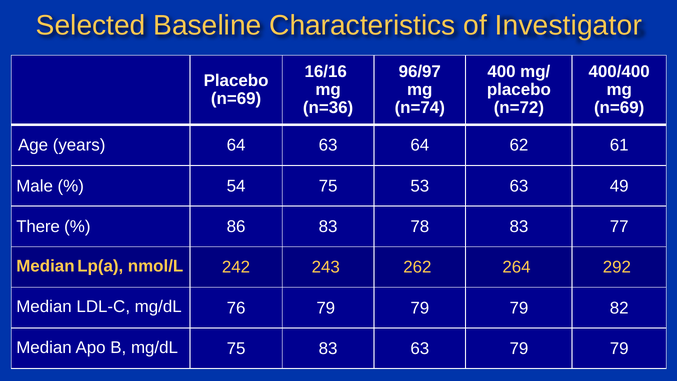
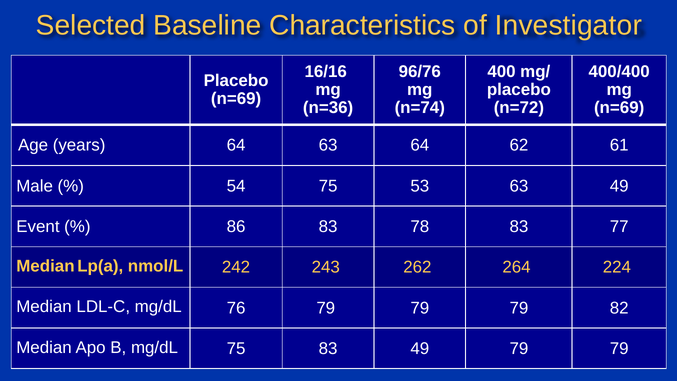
96/97: 96/97 -> 96/76 (420, 72)
There: There -> Event (38, 227)
292: 292 -> 224 (617, 267)
83 63: 63 -> 49 (420, 348)
